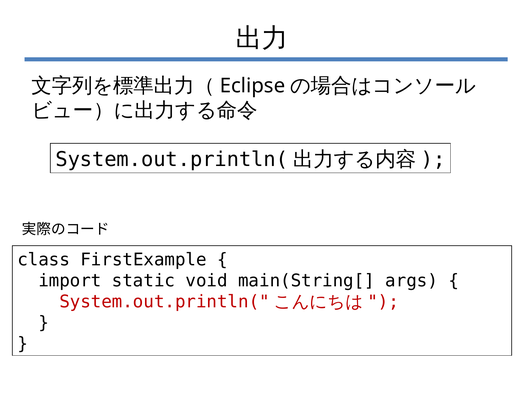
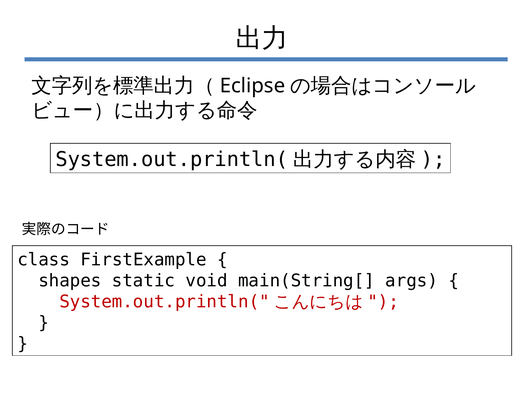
import: import -> shapes (70, 281)
